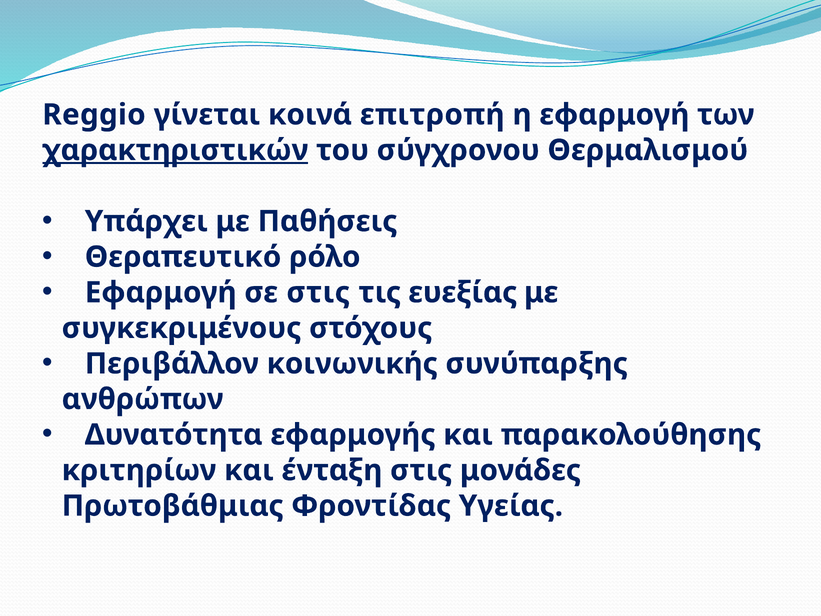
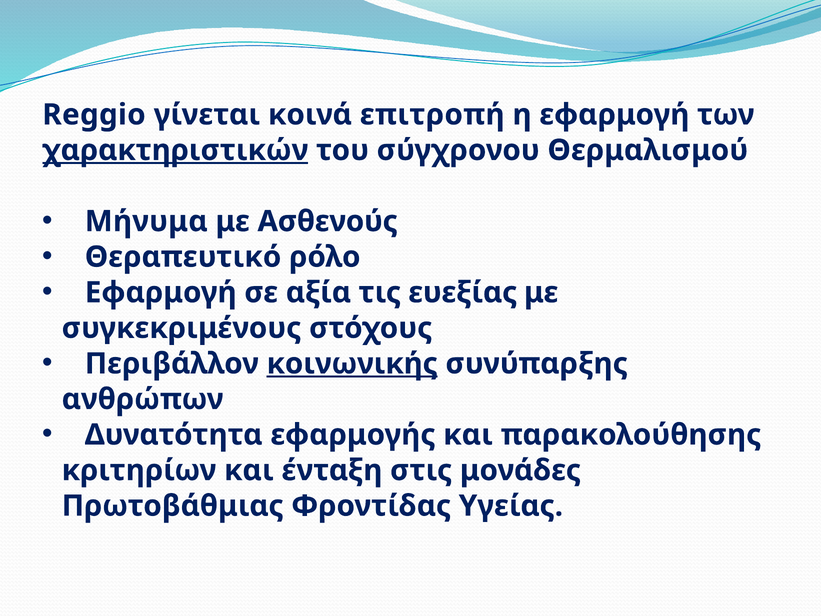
Υπάρχει: Υπάρχει -> Μήνυμα (146, 221)
Παθήσεις: Παθήσεις -> Ασθενούς (328, 221)
σε στις: στις -> αξία (318, 292)
κοινωνικής underline: none -> present (352, 364)
